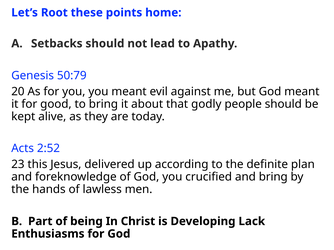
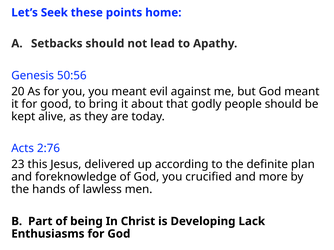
Root: Root -> Seek (54, 13)
50:79: 50:79 -> 50:56 (72, 76)
2:52: 2:52 -> 2:76 (48, 149)
and bring: bring -> more (273, 177)
